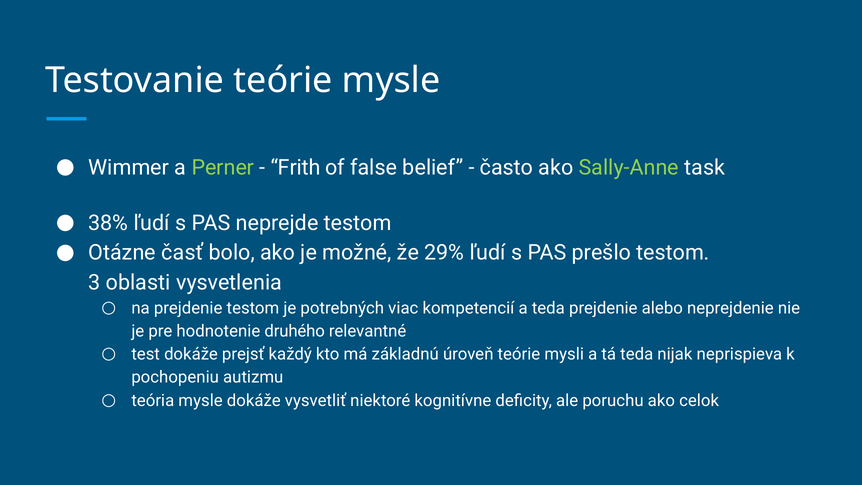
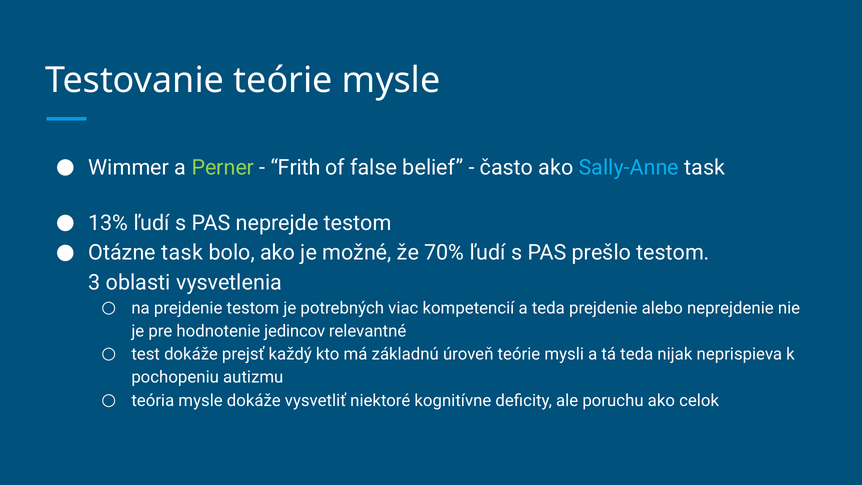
Sally-Anne colour: light green -> light blue (629, 167)
38%: 38% -> 13% (108, 223)
Otázne časť: časť -> task (182, 253)
29%: 29% -> 70% (444, 253)
druhého: druhého -> jedincov (295, 331)
